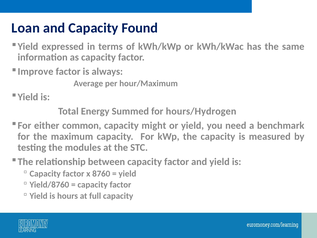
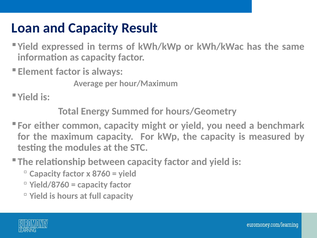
Found: Found -> Result (140, 28)
Improve: Improve -> Element (36, 72)
hours/Hydrogen: hours/Hydrogen -> hours/Geometry (201, 111)
